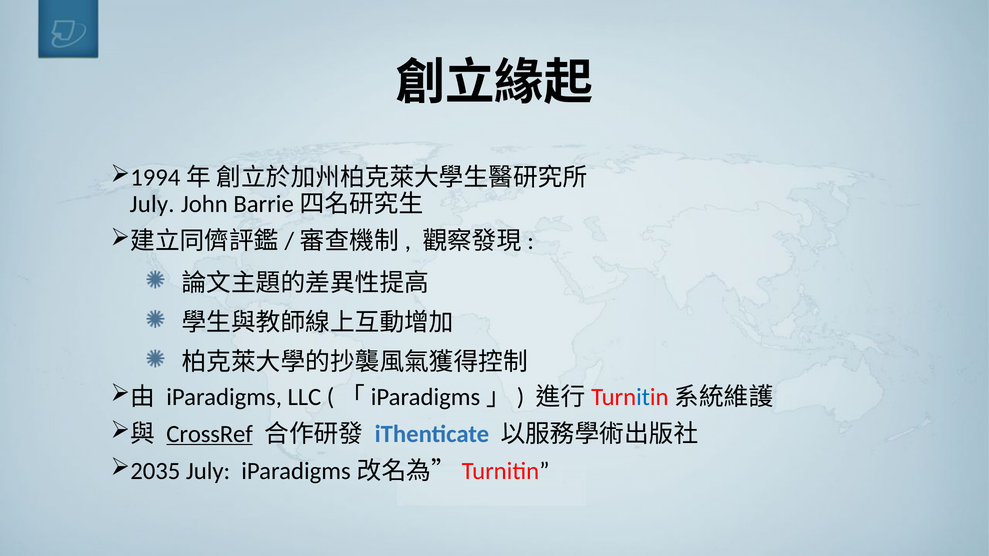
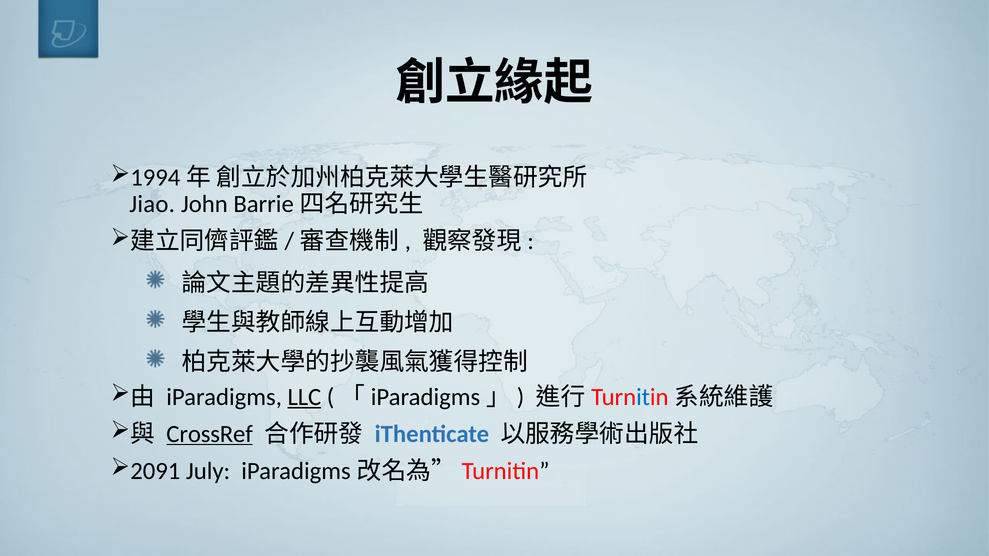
July: July -> Jiao (152, 204)
LLC underline: none -> present (304, 397)
2035: 2035 -> 2091 (155, 471)
